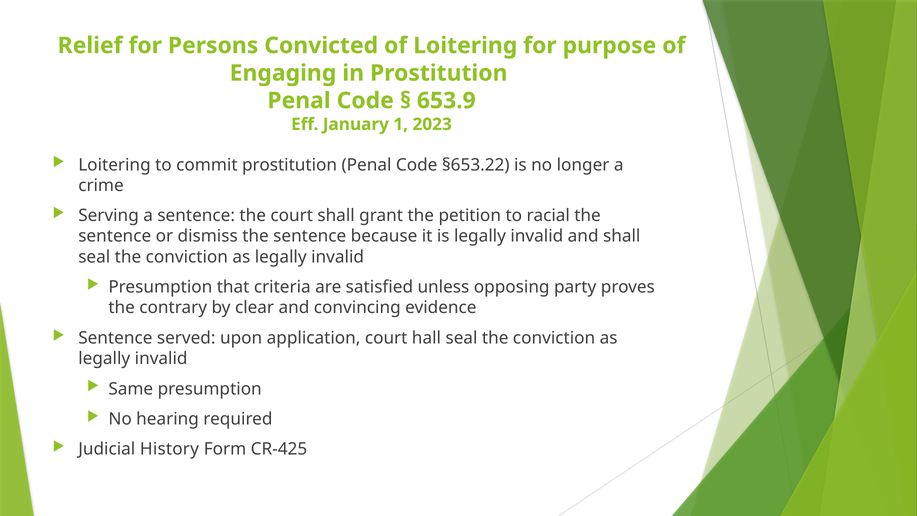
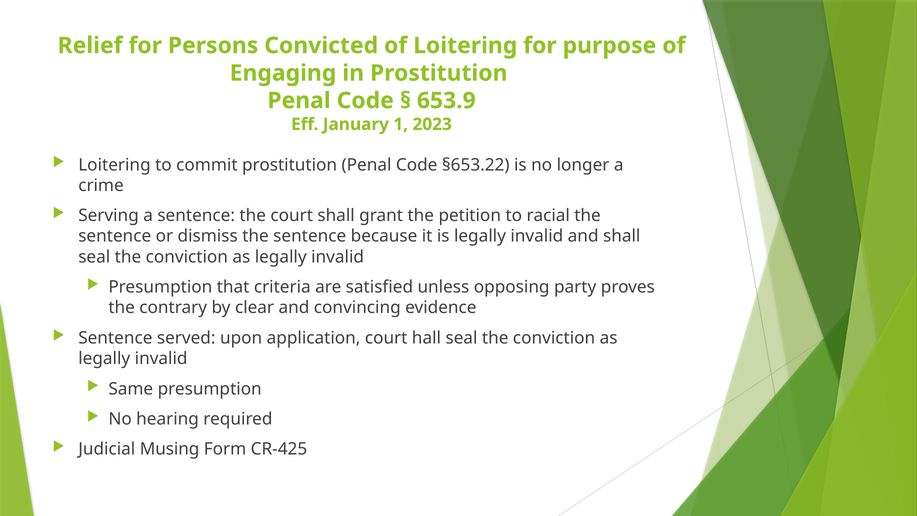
History: History -> Musing (170, 449)
